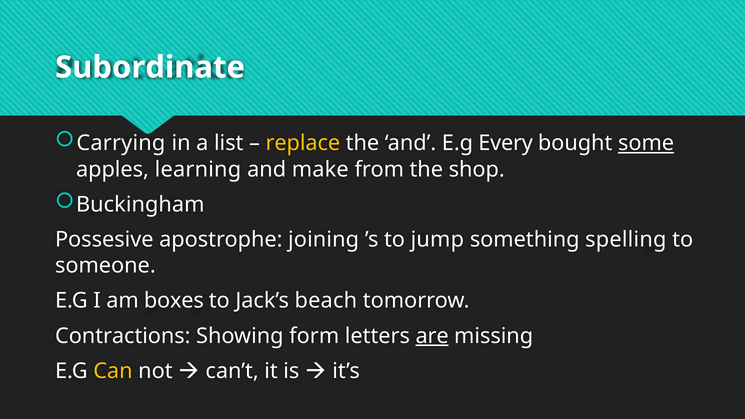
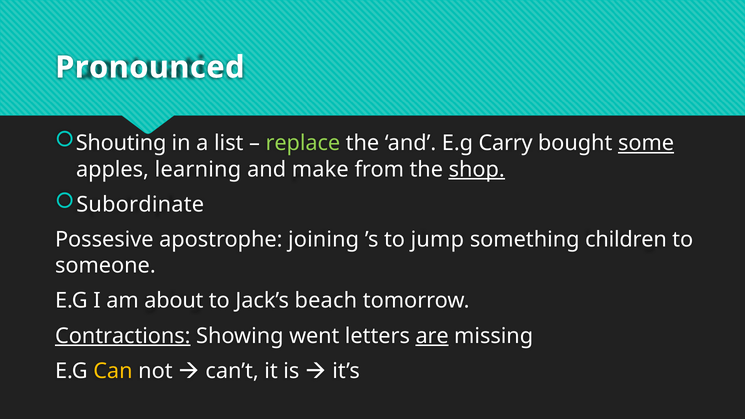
Subordinate: Subordinate -> Pronounced (150, 67)
Carrying: Carrying -> Shouting (121, 143)
replace colour: yellow -> light green (303, 143)
Every: Every -> Carry (506, 143)
shop underline: none -> present (477, 169)
Buckingham: Buckingham -> Subordinate (140, 205)
spelling: spelling -> children (626, 240)
boxes: boxes -> about (174, 301)
Contractions underline: none -> present (123, 336)
form: form -> went (314, 336)
